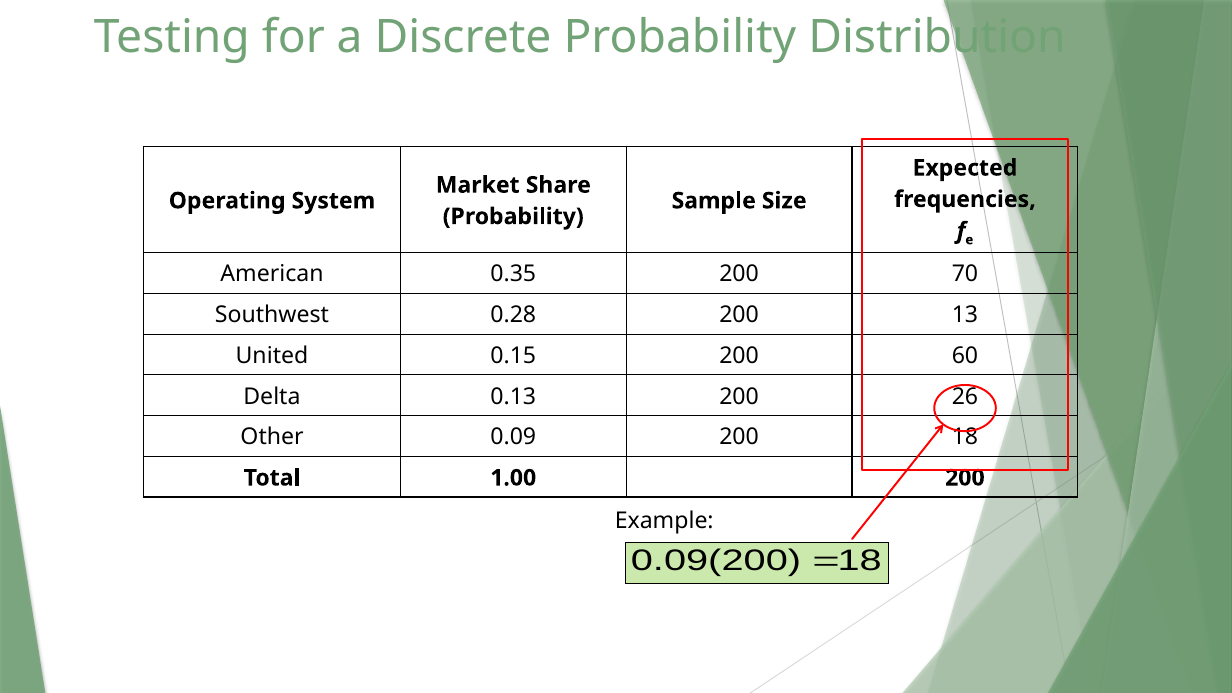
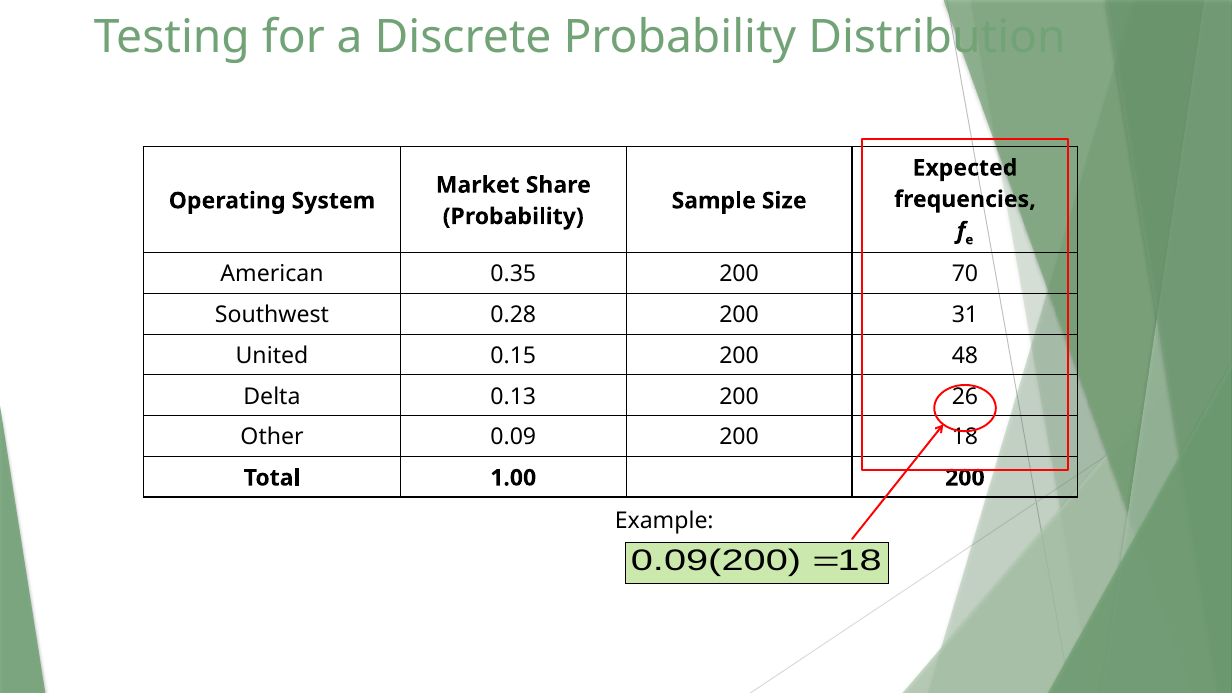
13: 13 -> 31 (965, 315)
60: 60 -> 48 (965, 356)
